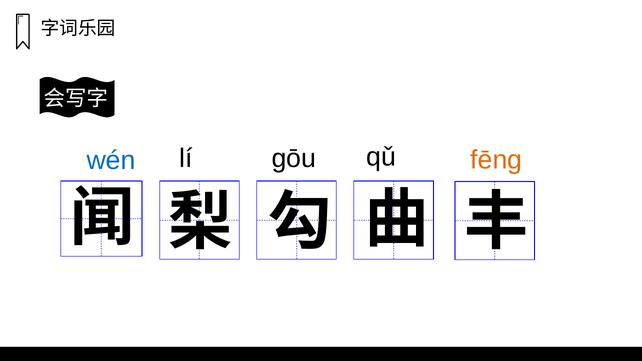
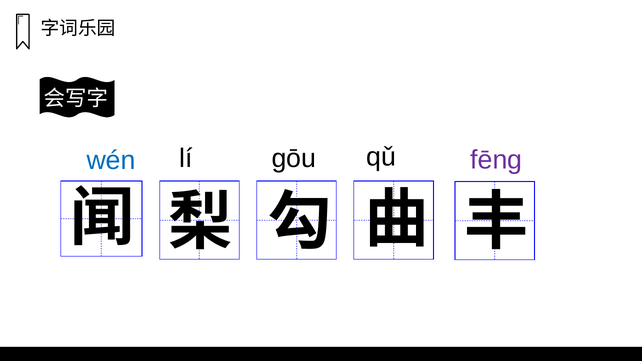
fēnɡ colour: orange -> purple (496, 160)
